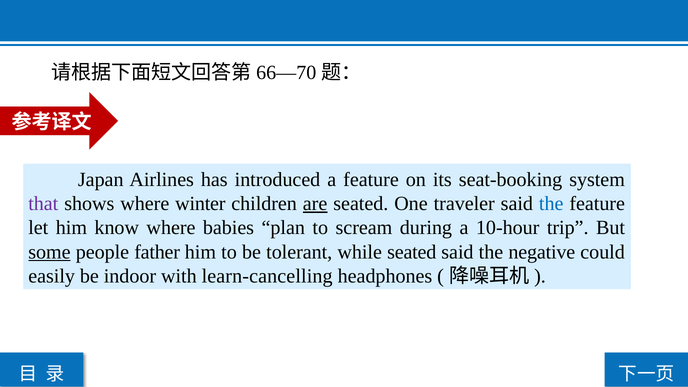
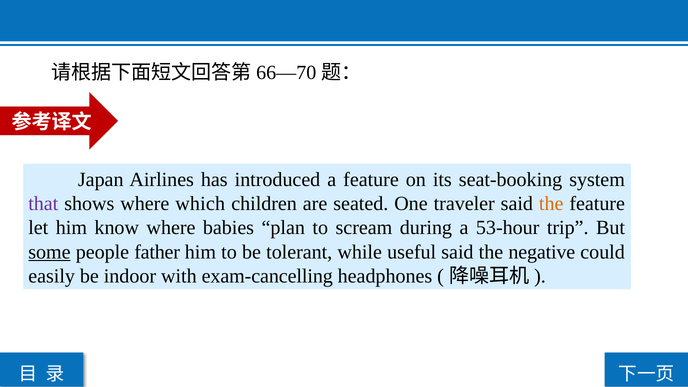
winter: winter -> which (200, 204)
are underline: present -> none (315, 204)
the colour: blue -> orange (551, 204)
10-hour: 10-hour -> 53-hour (508, 228)
while seated: seated -> useful (412, 252)
learn-cancelling: learn-cancelling -> exam-cancelling (267, 276)
